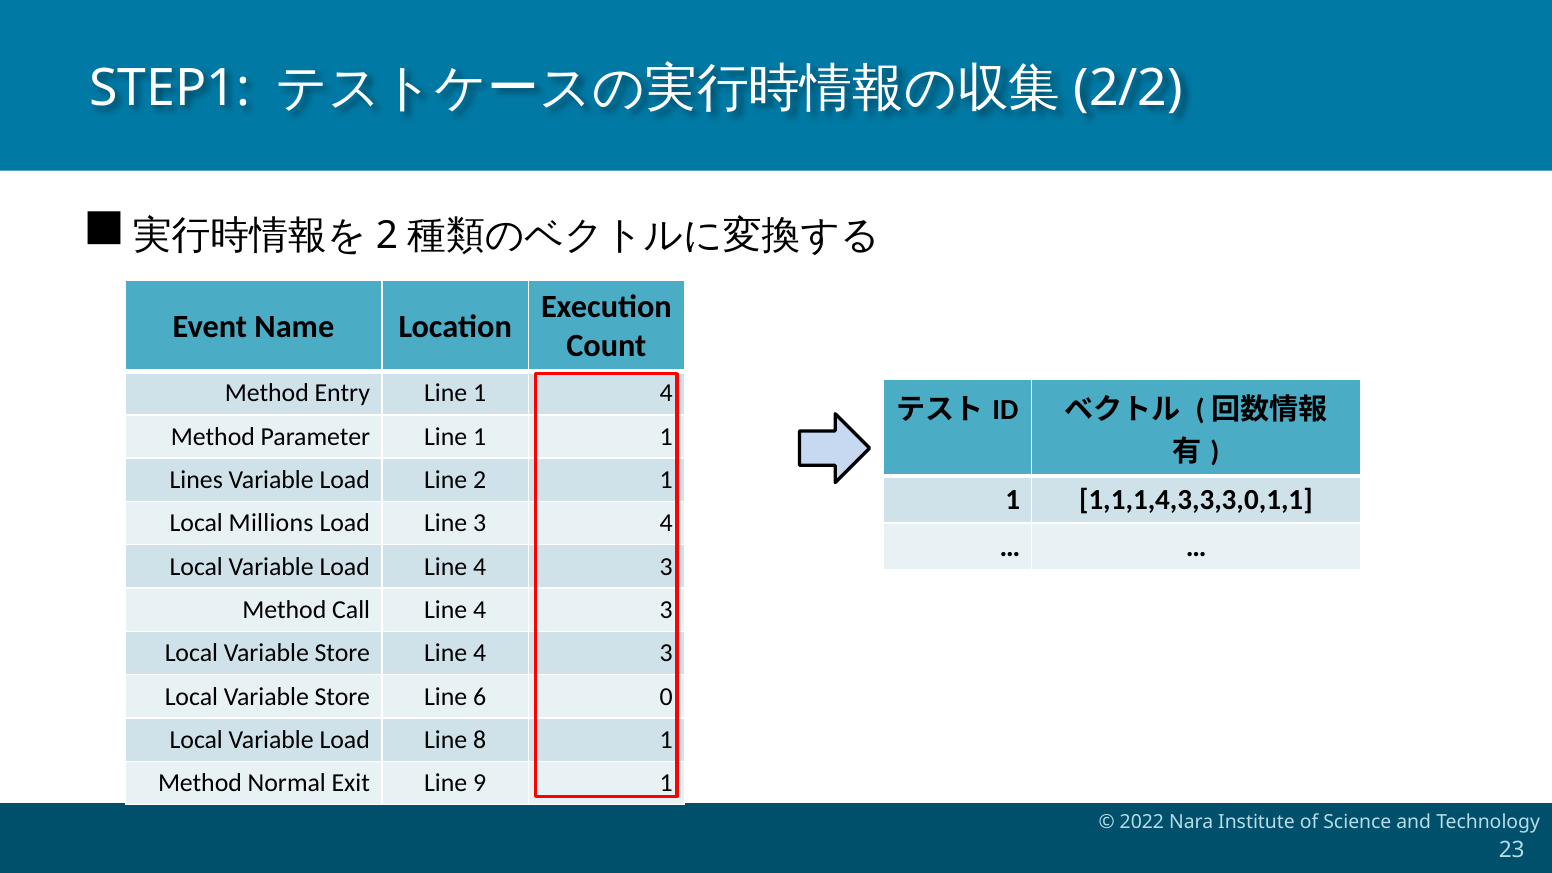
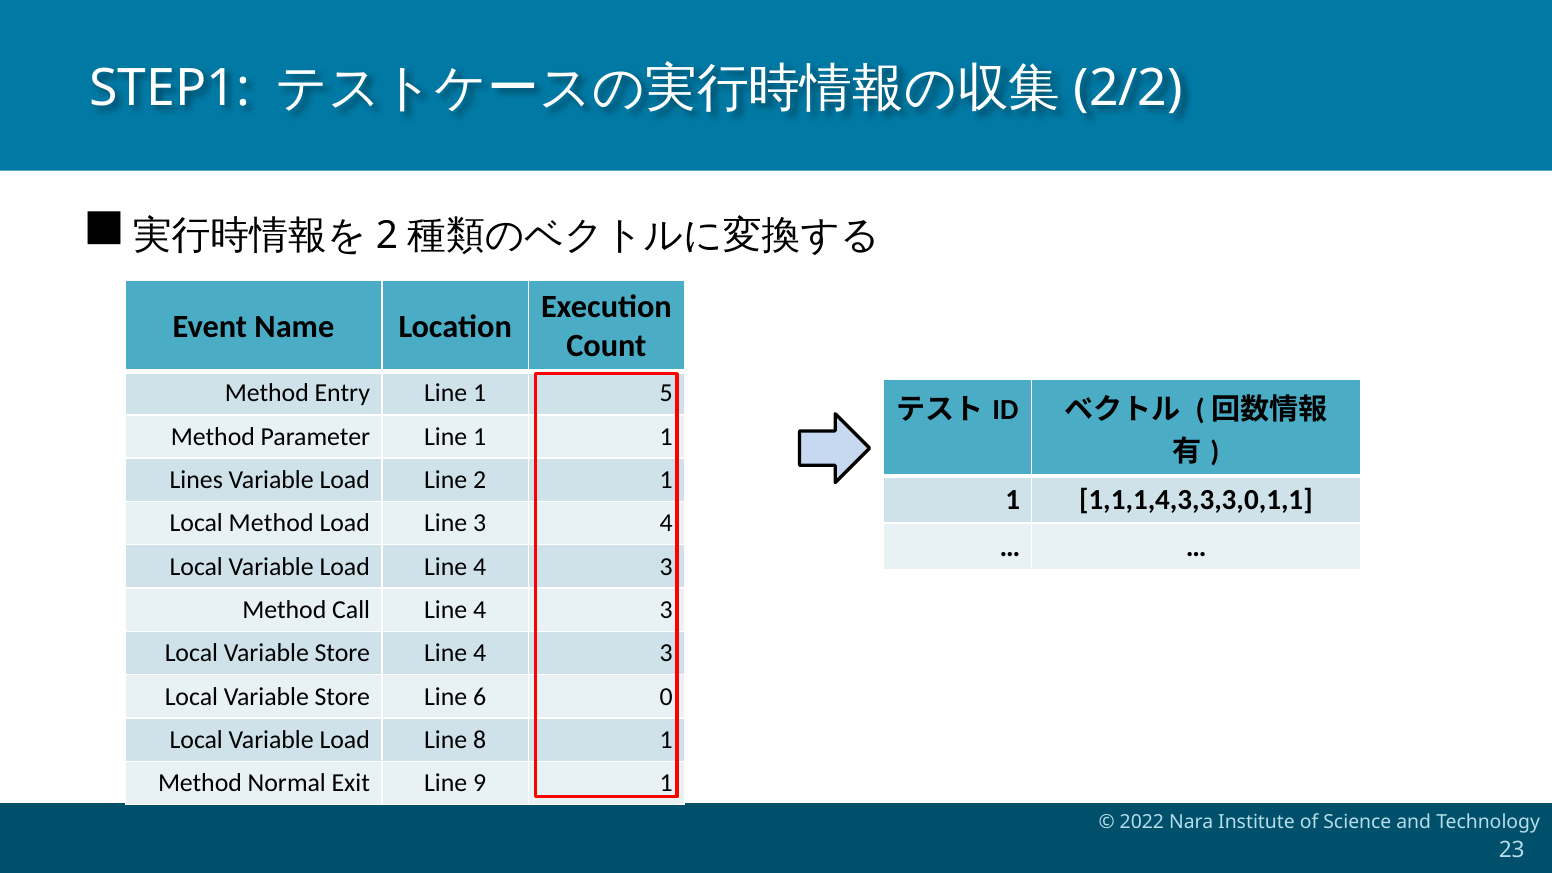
1 4: 4 -> 5 (666, 393)
Local Millions: Millions -> Method (271, 523)
